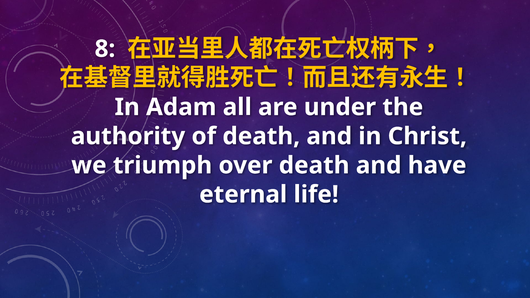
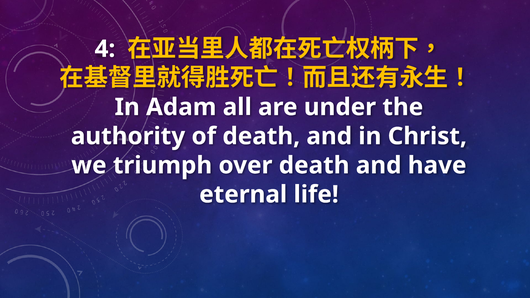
8: 8 -> 4 (105, 49)
